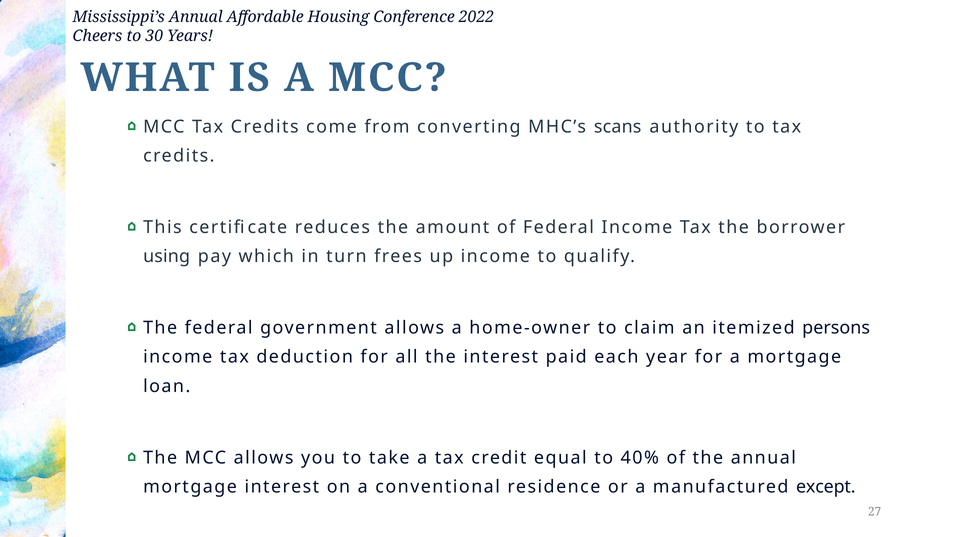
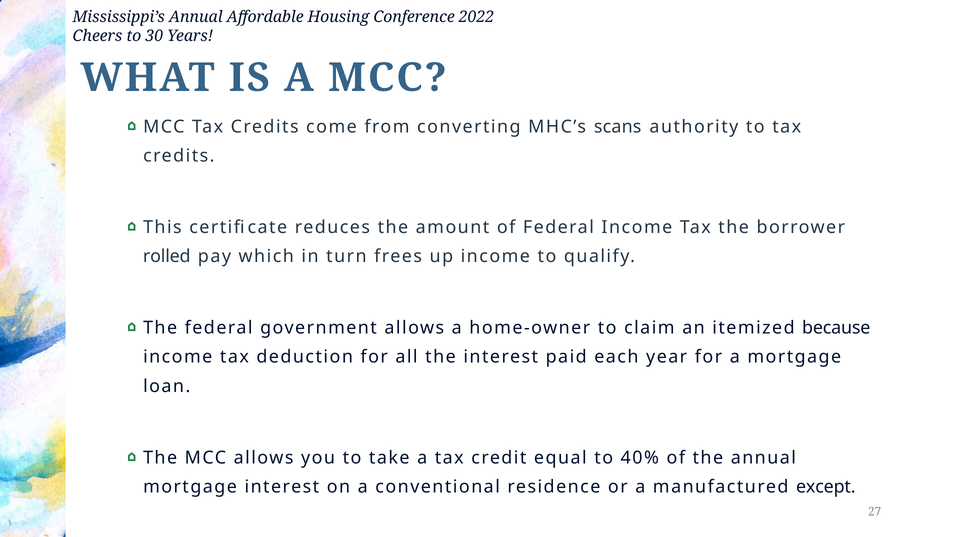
using: using -> rolled (167, 256)
persons: persons -> because (836, 328)
